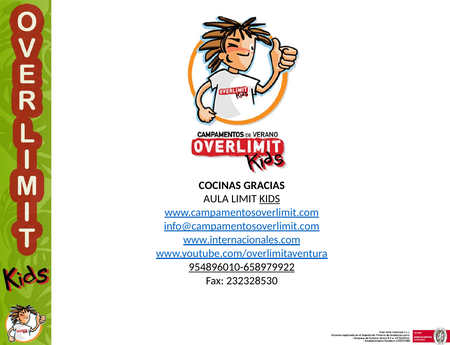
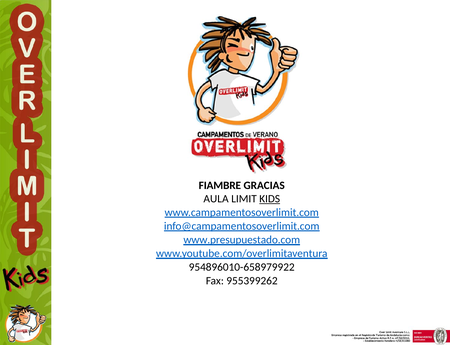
COCINAS: COCINAS -> FIAMBRE (220, 186)
www.internacionales.com: www.internacionales.com -> www.presupuestado.com (242, 240)
954896010-658979922 underline: present -> none (242, 268)
232328530: 232328530 -> 955399262 (252, 281)
